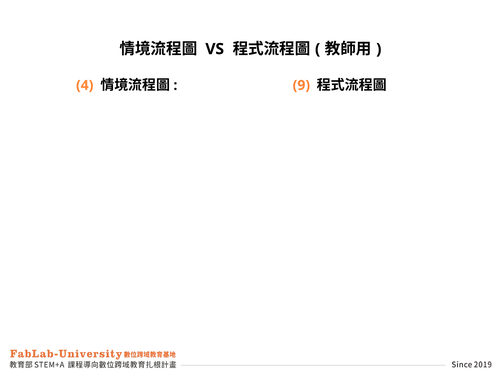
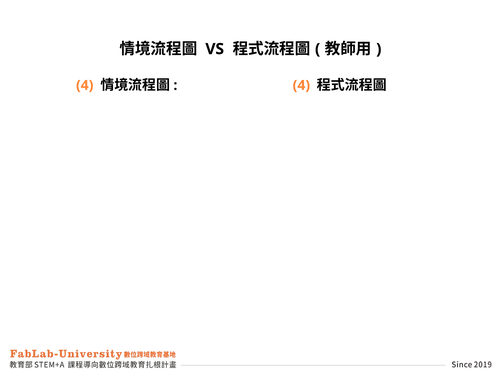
9: 9 -> 4 (301, 85)
